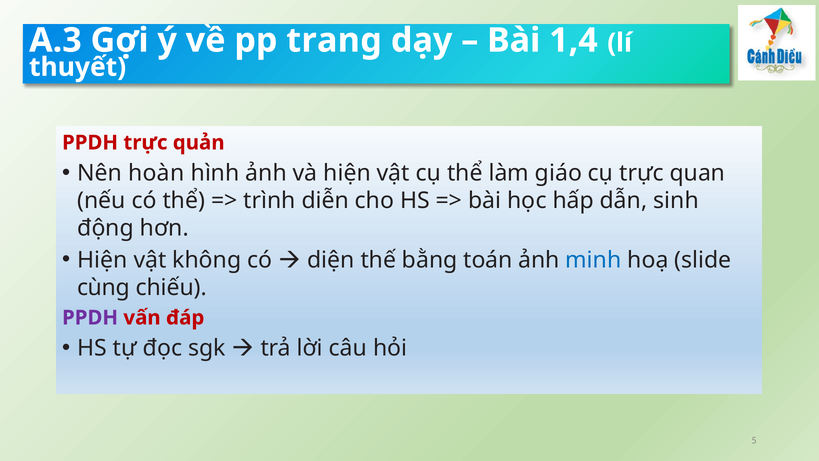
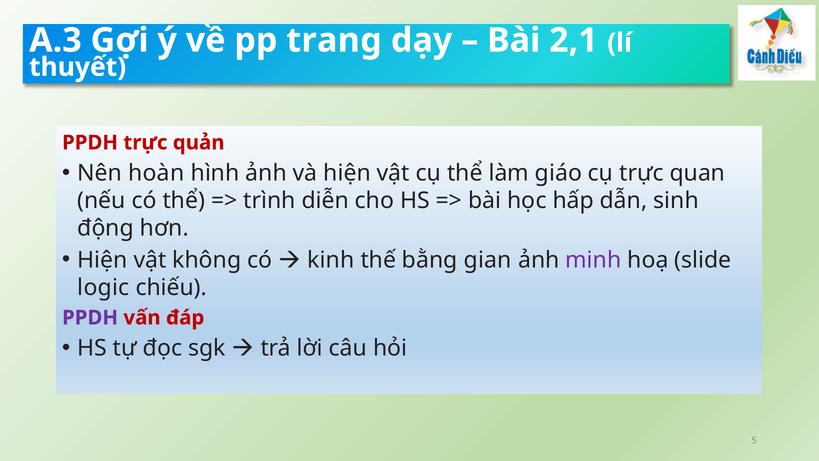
1,4: 1,4 -> 2,1 (573, 40)
diện: diện -> kinh (331, 260)
toán: toán -> gian (488, 260)
minh colour: blue -> purple (593, 260)
cùng: cùng -> logic (103, 287)
